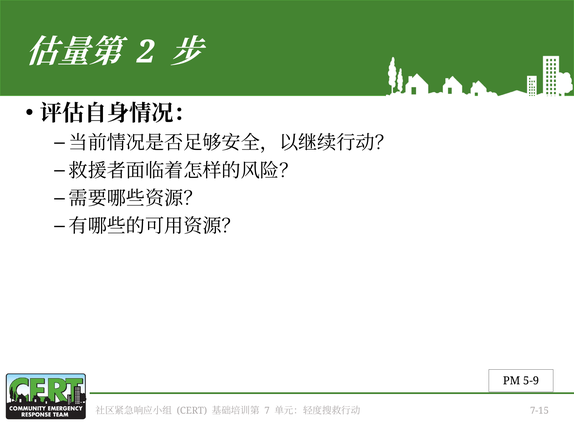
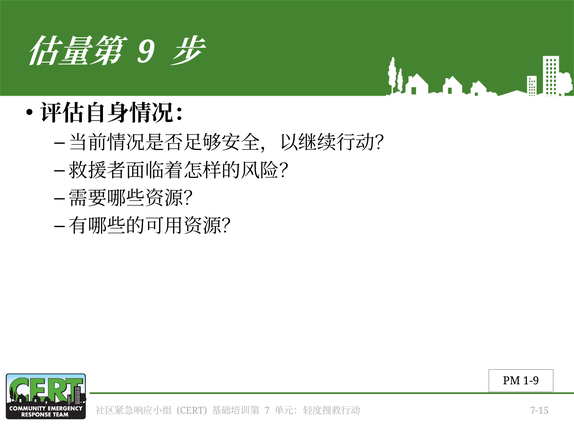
2: 2 -> 9 (146, 52)
5-9: 5-9 -> 1-9 (531, 380)
